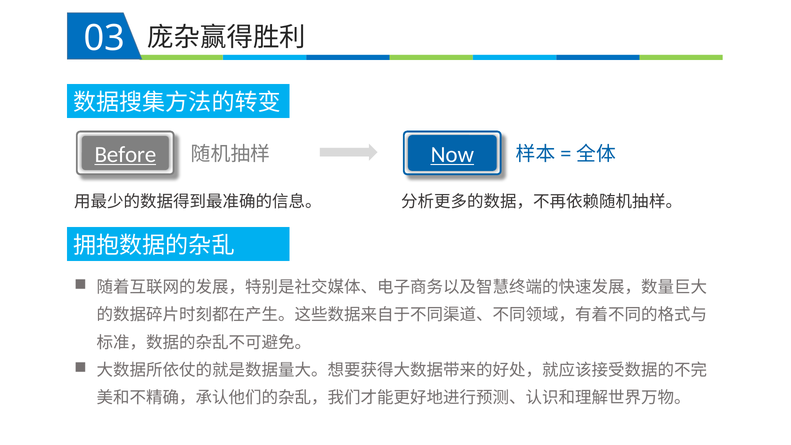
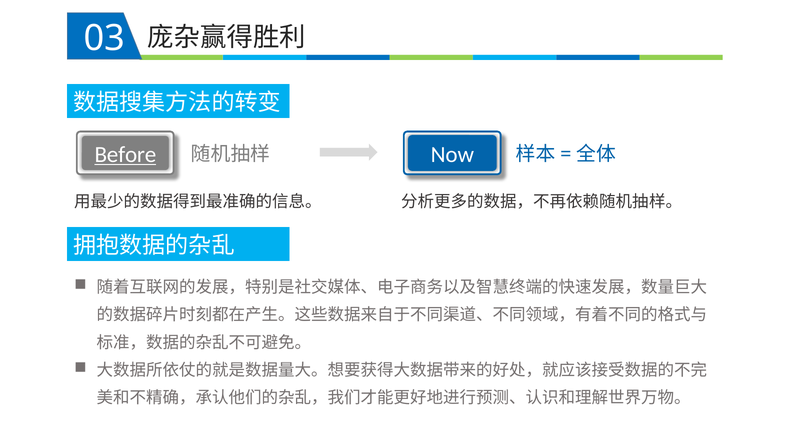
Now underline: present -> none (452, 155)
